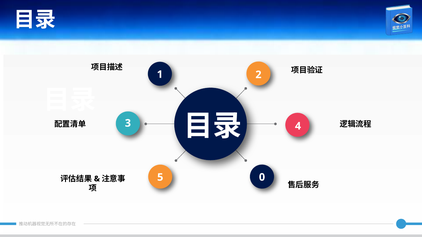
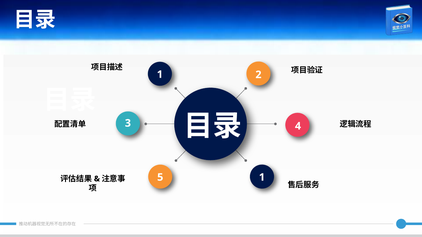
5 0: 0 -> 1 (262, 177)
